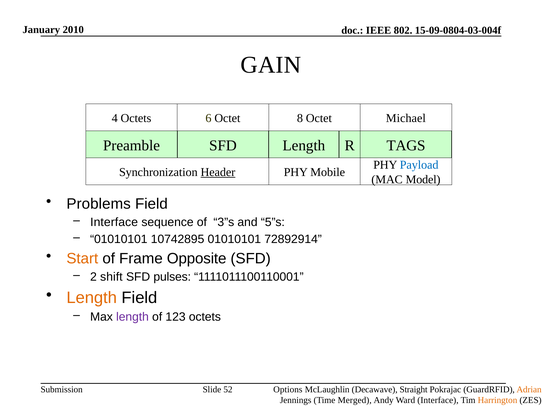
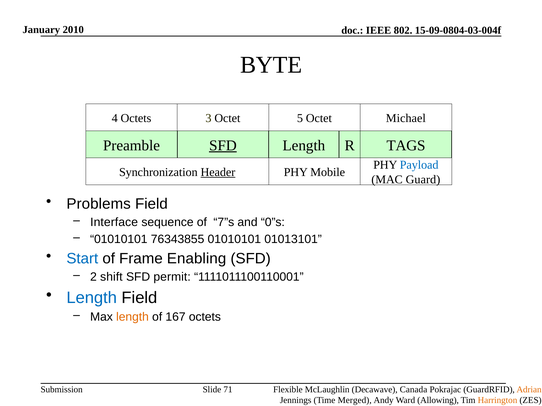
GAIN: GAIN -> BYTE (271, 65)
6: 6 -> 3 (208, 118)
8: 8 -> 5 (300, 118)
SFD underline: none -> present (223, 146)
Model: Model -> Guard (423, 180)
3”s: 3”s -> 7”s (224, 223)
5”s: 5”s -> 0”s (273, 223)
10742895: 10742895 -> 76343855 (178, 239)
72892914: 72892914 -> 01013101 (293, 239)
Start colour: orange -> blue (82, 259)
Opposite: Opposite -> Enabling (197, 259)
pulses: pulses -> permit (172, 277)
Length colour: orange -> blue (92, 298)
length colour: purple -> orange (132, 317)
123: 123 -> 167 (176, 317)
52: 52 -> 71 (228, 390)
Options: Options -> Flexible (288, 390)
Straight: Straight -> Canada (414, 390)
Ward Interface: Interface -> Allowing (438, 401)
